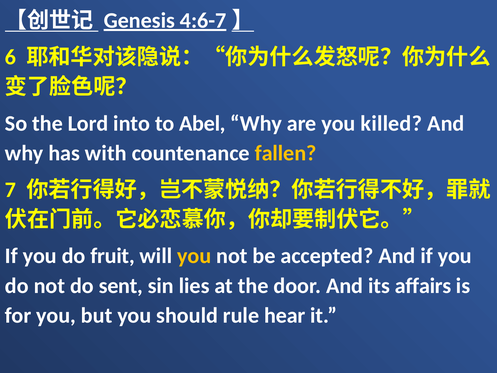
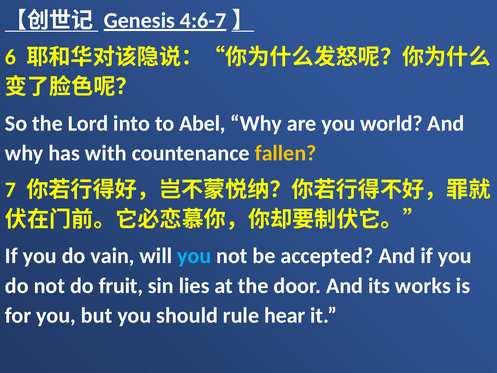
killed: killed -> world (391, 123)
fruit: fruit -> vain (112, 256)
you colour: yellow -> light blue (194, 256)
sent: sent -> fruit (121, 286)
affairs: affairs -> works (423, 286)
